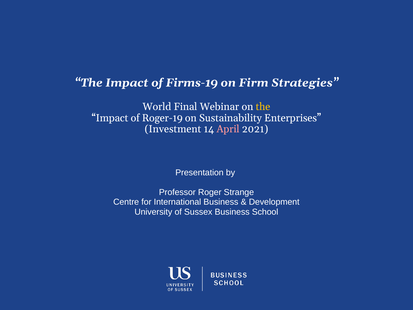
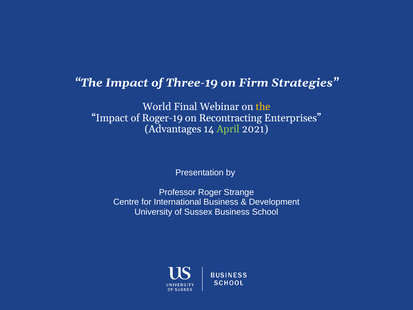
Firms-19: Firms-19 -> Three-19 (192, 83)
Sustainability: Sustainability -> Recontracting (230, 118)
Investment: Investment -> Advantages (173, 129)
April colour: pink -> light green (228, 129)
